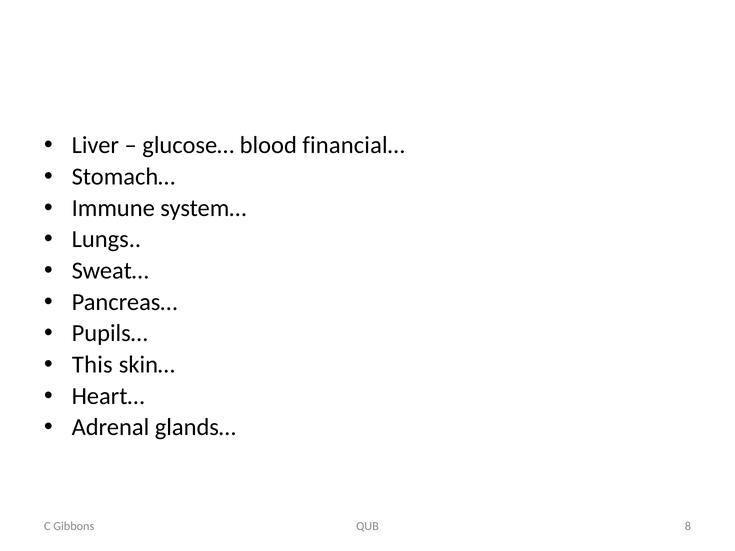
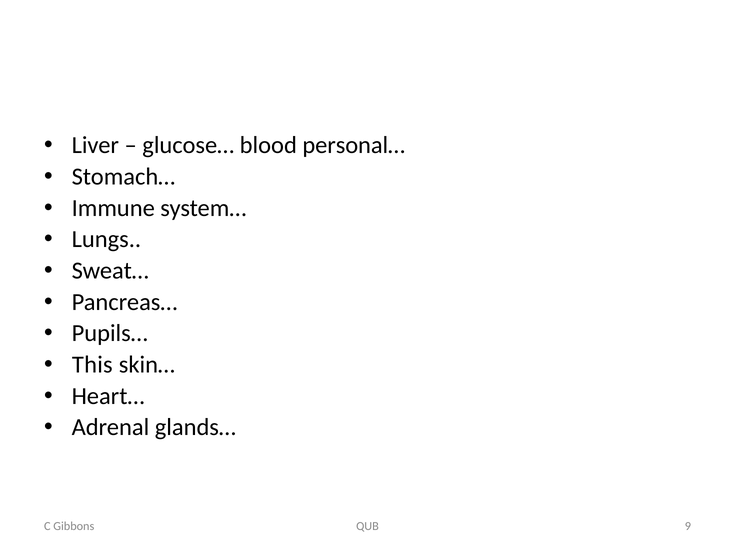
financial…: financial… -> personal… (354, 145)
8: 8 -> 9 (688, 526)
